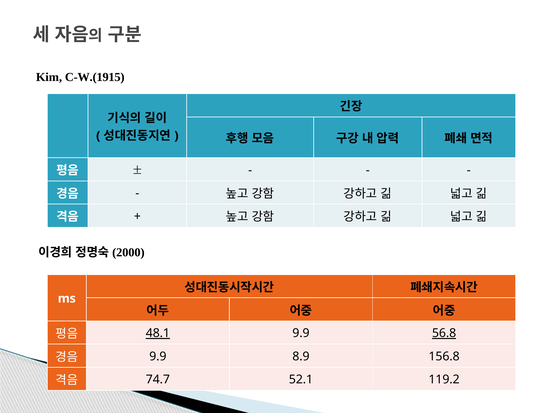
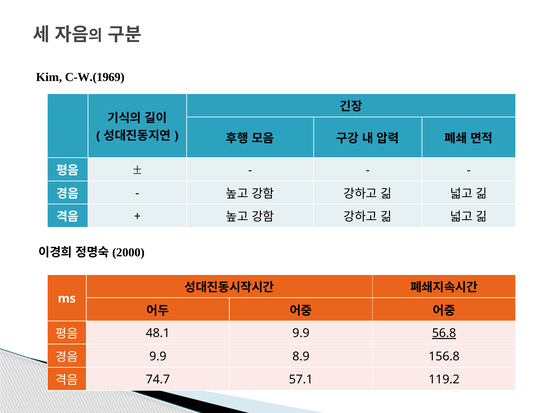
C-W.(1915: C-W.(1915 -> C-W.(1969 (95, 77)
48.1 underline: present -> none (158, 333)
52.1: 52.1 -> 57.1 (301, 379)
